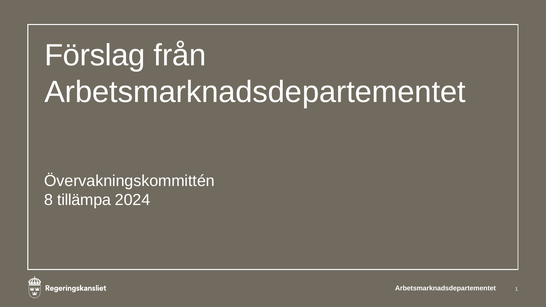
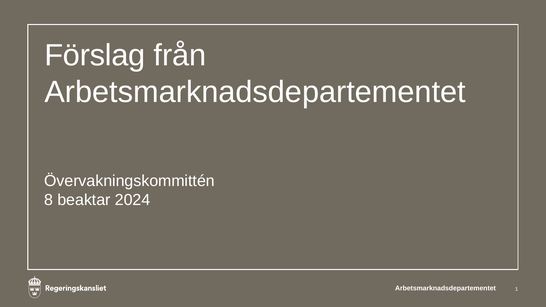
tillämpa: tillämpa -> beaktar (84, 200)
